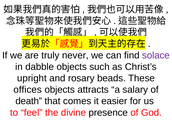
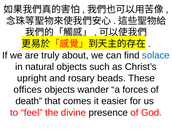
never: never -> about (75, 55)
solace colour: purple -> blue (156, 55)
dabble: dabble -> natural (40, 67)
attracts: attracts -> wander (93, 90)
salary: salary -> forces (135, 90)
